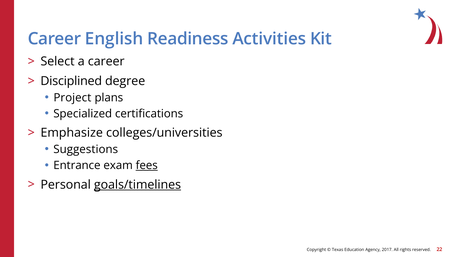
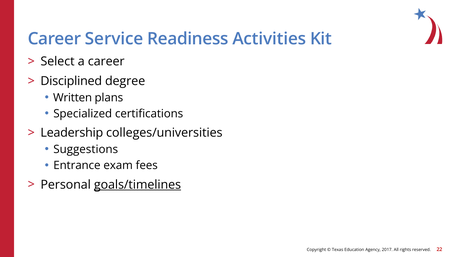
English: English -> Service (114, 39)
Project: Project -> Written (73, 98)
Emphasize: Emphasize -> Leadership (72, 133)
fees underline: present -> none (147, 165)
